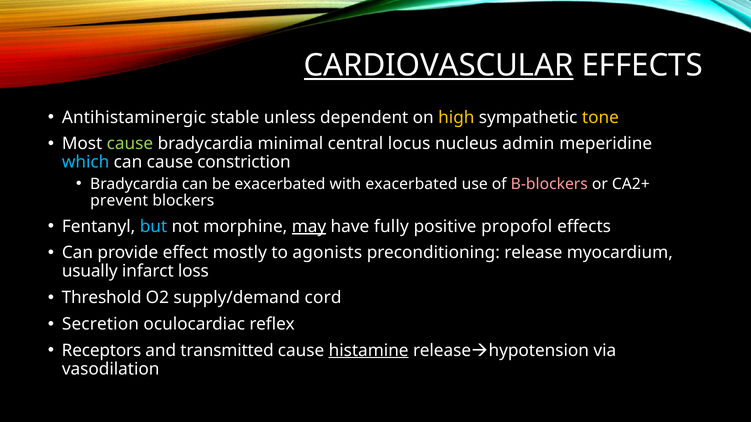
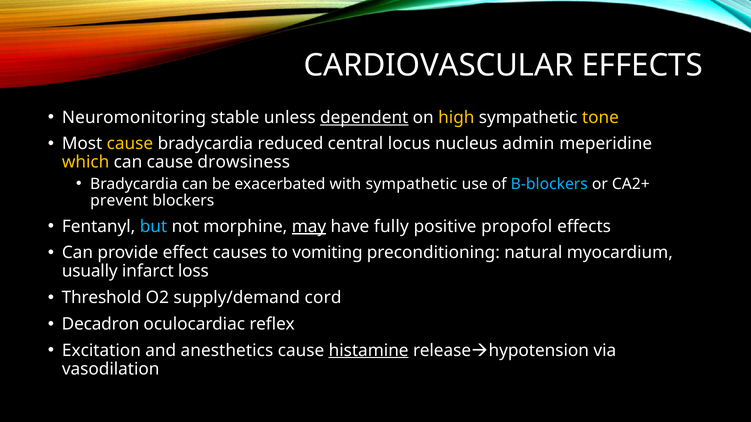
CARDIOVASCULAR underline: present -> none (439, 65)
Antihistaminergic: Antihistaminergic -> Neuromonitoring (134, 118)
dependent underline: none -> present (364, 118)
cause colour: light green -> yellow (130, 144)
minimal: minimal -> reduced (290, 144)
which colour: light blue -> yellow (86, 162)
constriction: constriction -> drowsiness (244, 162)
with exacerbated: exacerbated -> sympathetic (411, 184)
B-blockers colour: pink -> light blue (549, 184)
mostly: mostly -> causes (240, 253)
agonists: agonists -> vomiting (327, 253)
release: release -> natural (533, 253)
Secretion: Secretion -> Decadron (101, 324)
Receptors: Receptors -> Excitation (101, 351)
transmitted: transmitted -> anesthetics (227, 351)
